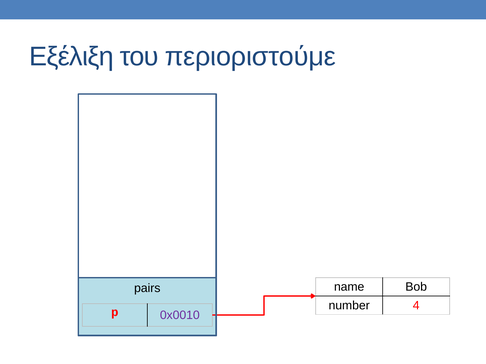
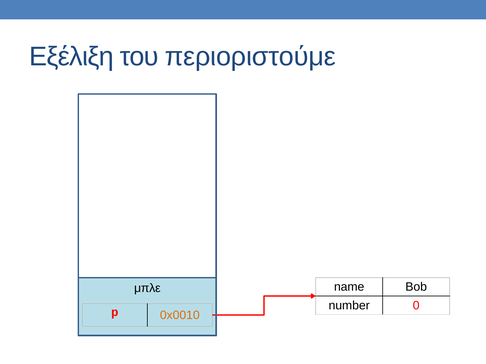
pairs: pairs -> μπλε (147, 288)
4: 4 -> 0 (416, 306)
0x0010 colour: purple -> orange (180, 316)
